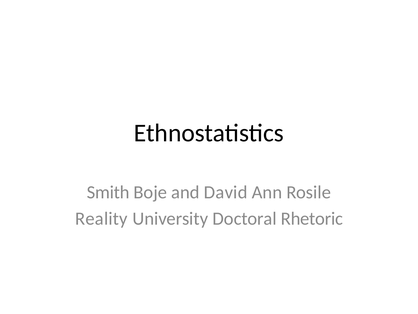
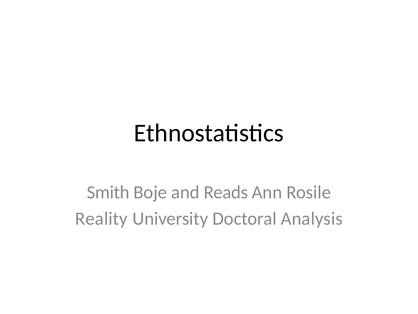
David: David -> Reads (226, 192)
Rhetoric: Rhetoric -> Analysis (312, 218)
